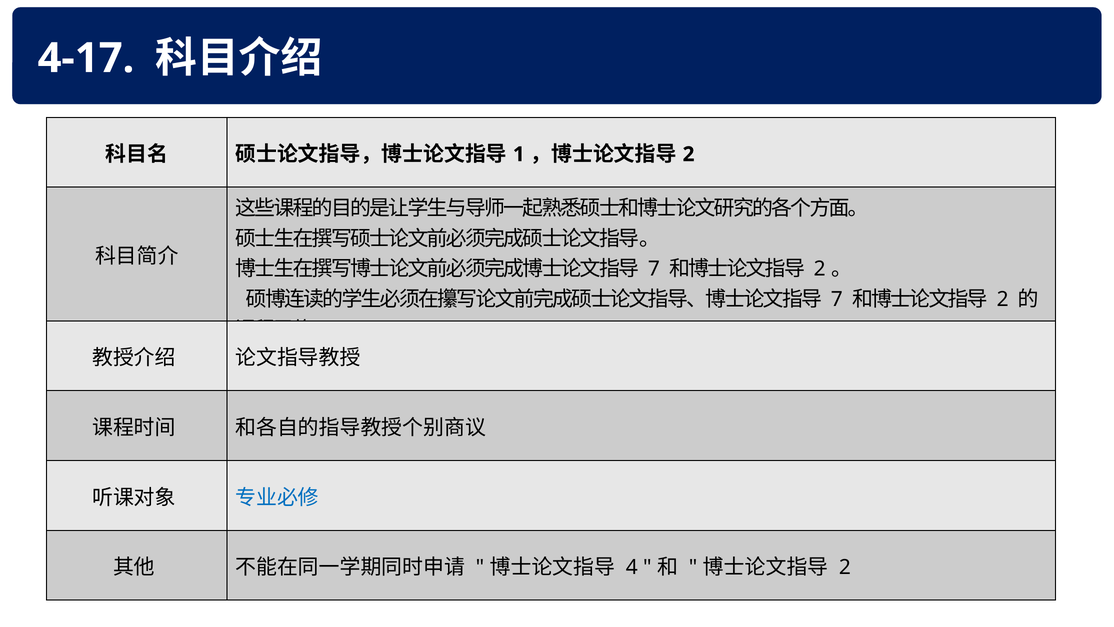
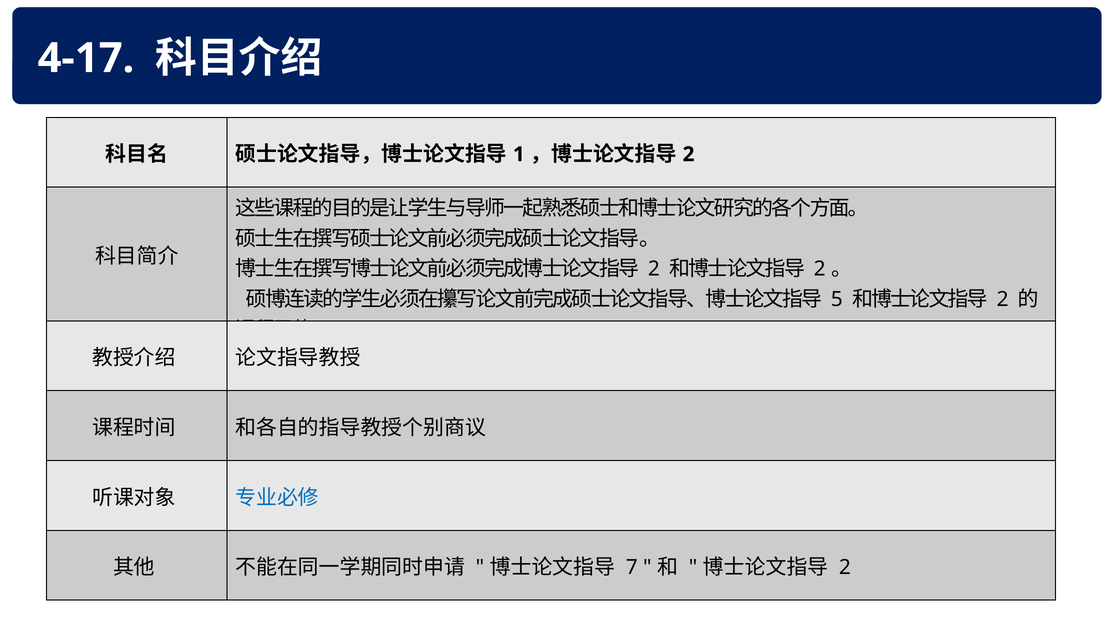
7: 7 -> 2 (654, 269)
7: 7 -> 5 (837, 299)
4: 4 -> 7 (632, 567)
